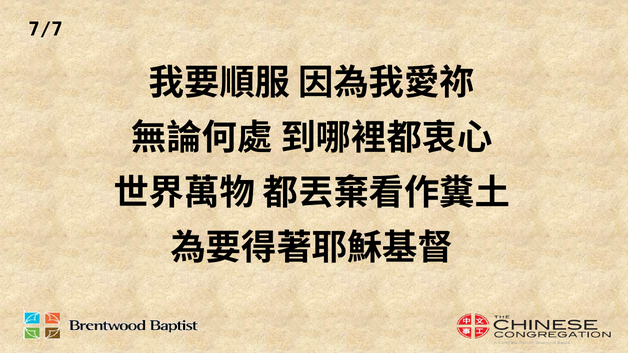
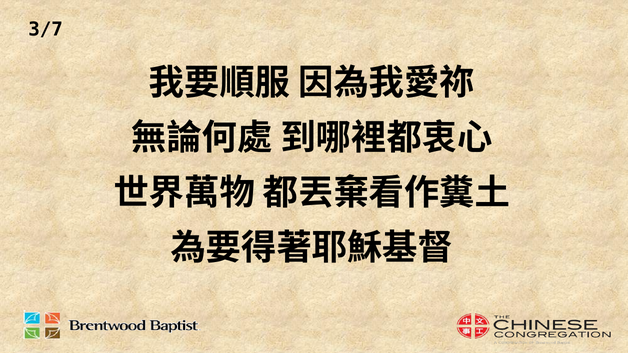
7/7: 7/7 -> 3/7 (46, 29)
